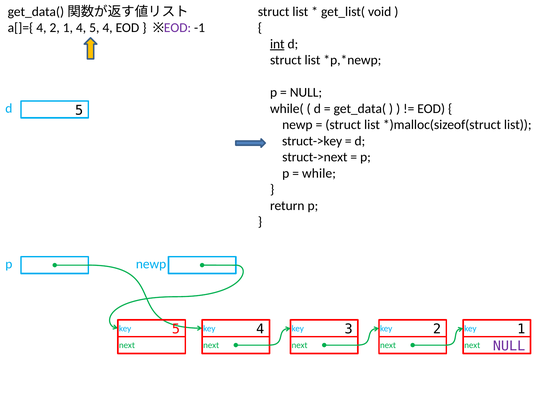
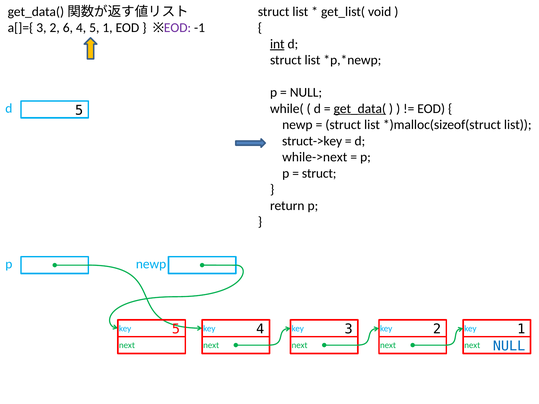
a[]={ 4: 4 -> 3 (41, 28)
2 1: 1 -> 6 (68, 28)
5 4: 4 -> 1 (108, 28)
get_data( underline: none -> present (360, 109)
struct->next: struct->next -> while->next (315, 157)
while: while -> struct (319, 173)
NULL colour: purple -> blue (509, 346)
